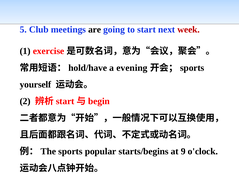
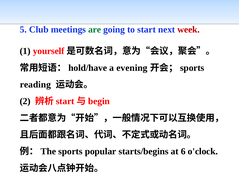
are colour: black -> green (95, 30)
exercise: exercise -> yourself (49, 51)
yourself: yourself -> reading (35, 85)
9: 9 -> 6 (183, 152)
